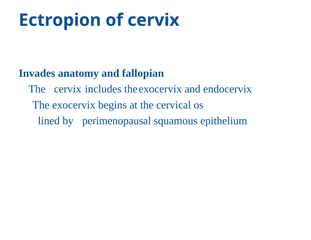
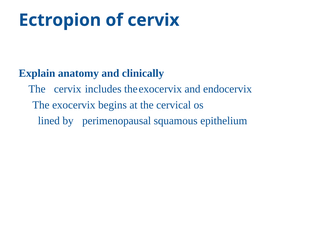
Invades: Invades -> Explain (37, 73)
fallopian: fallopian -> clinically (143, 73)
